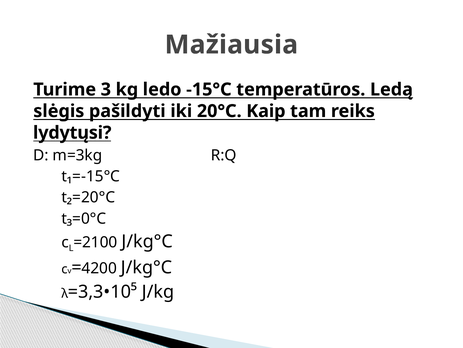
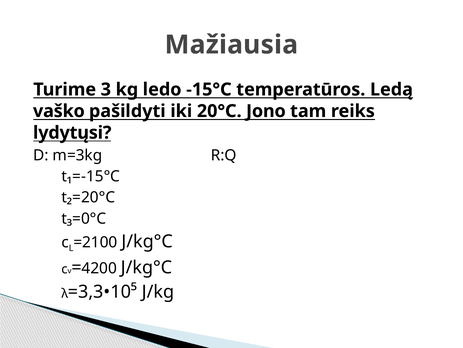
slėgis: slėgis -> vaško (59, 111)
Kaip: Kaip -> Jono (266, 111)
